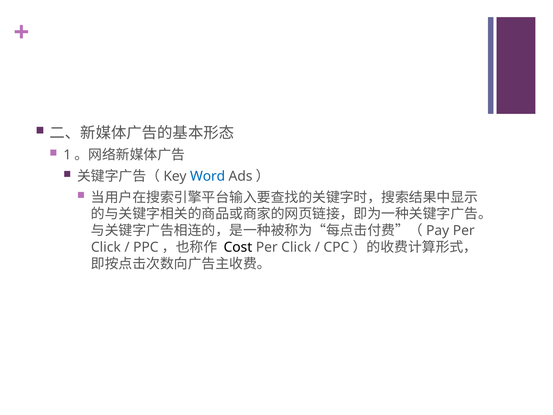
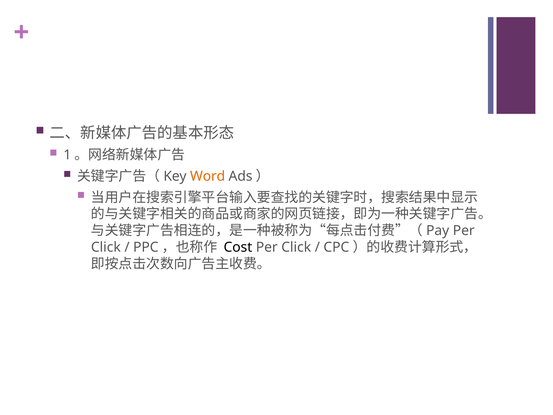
Word colour: blue -> orange (208, 176)
